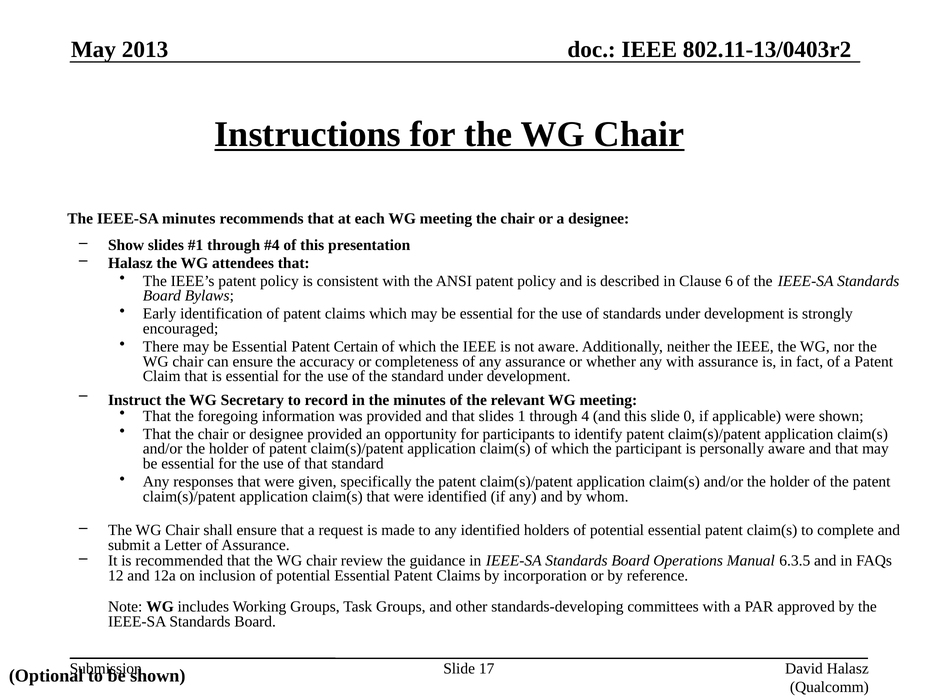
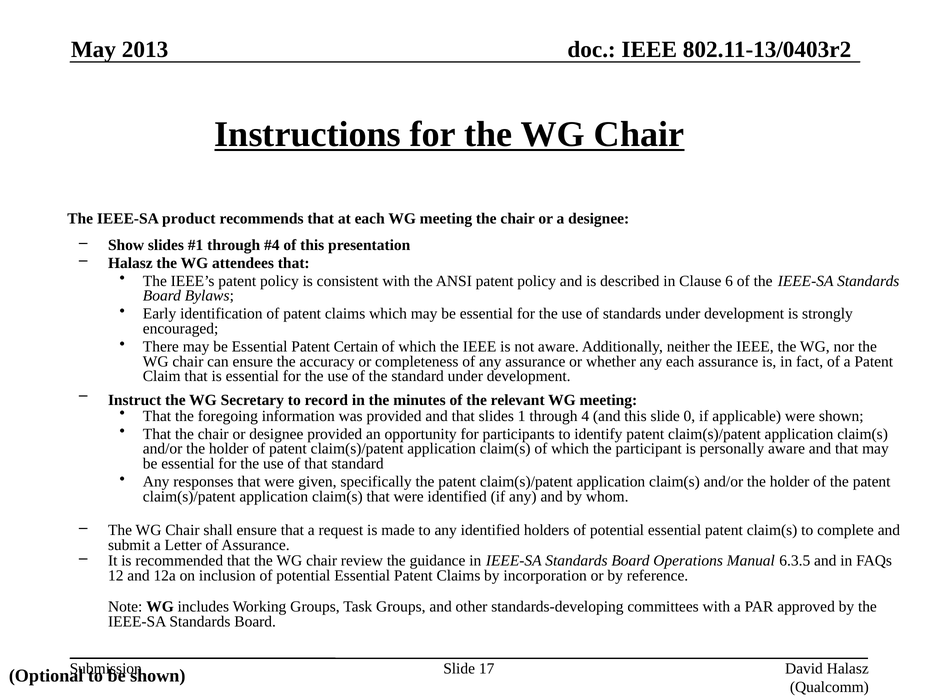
IEEE-SA minutes: minutes -> product (189, 219)
any with: with -> each (680, 362)
